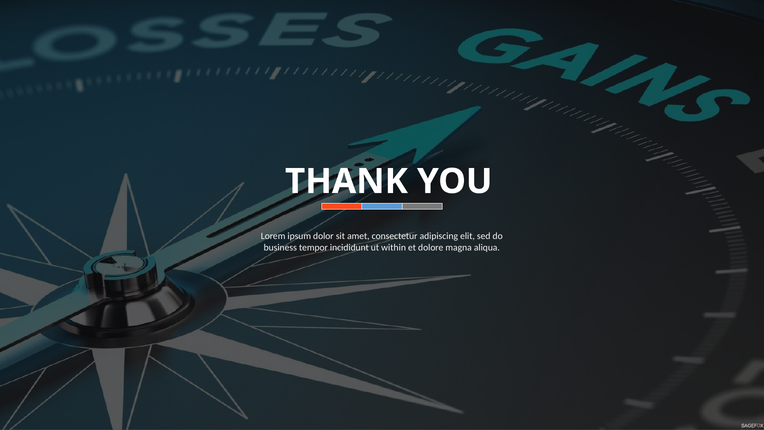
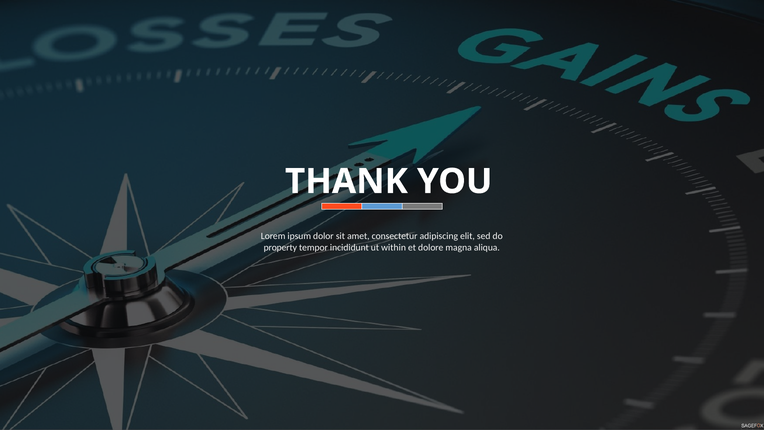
business: business -> property (280, 247)
